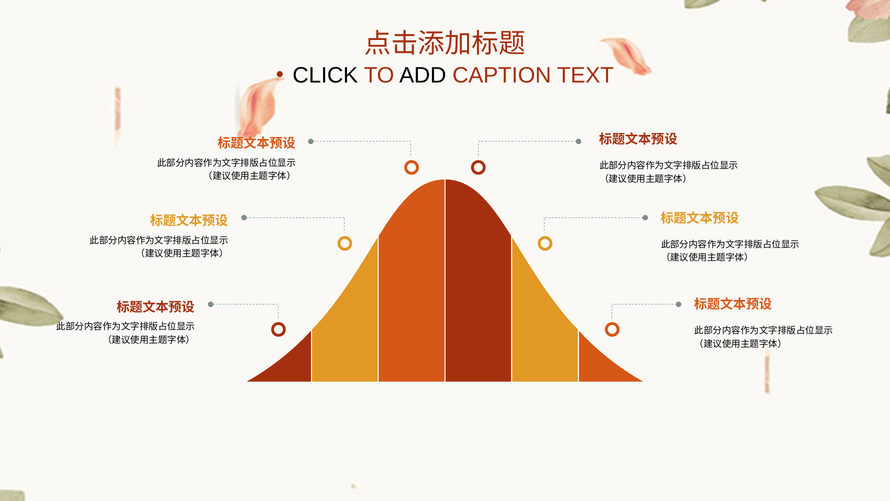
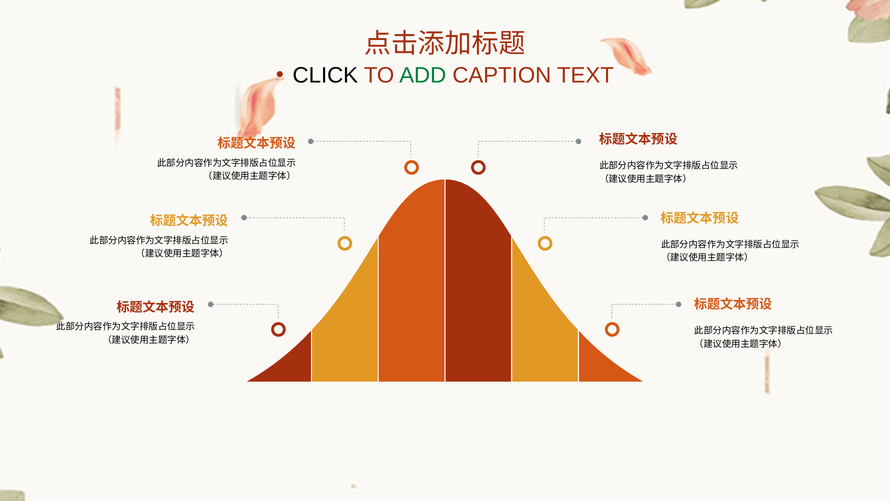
ADD colour: black -> green (423, 75)
